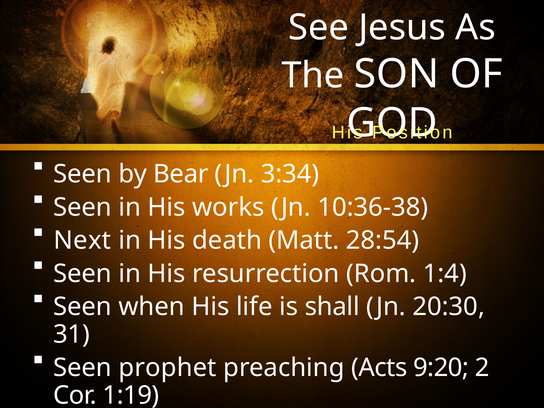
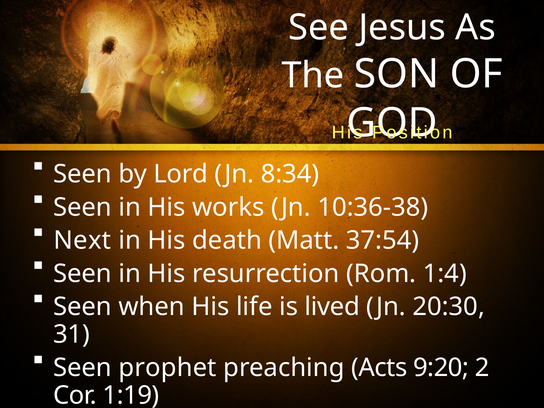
Bear: Bear -> Lord (181, 174)
3:34: 3:34 -> 8:34 (290, 174)
28:54: 28:54 -> 37:54 (383, 240)
shall: shall -> lived (332, 307)
